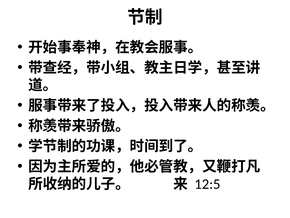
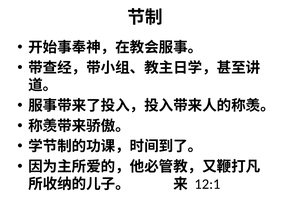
12:5: 12:5 -> 12:1 (207, 184)
